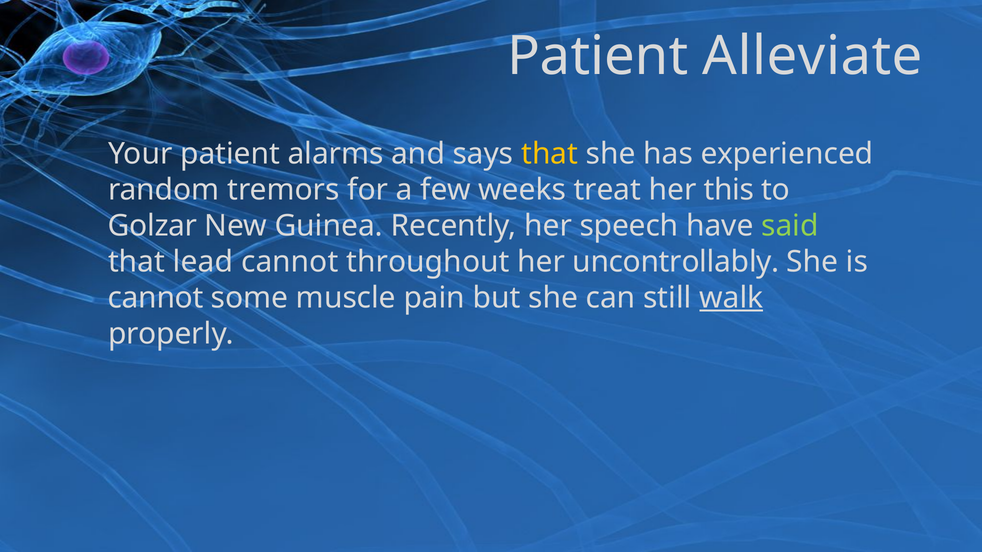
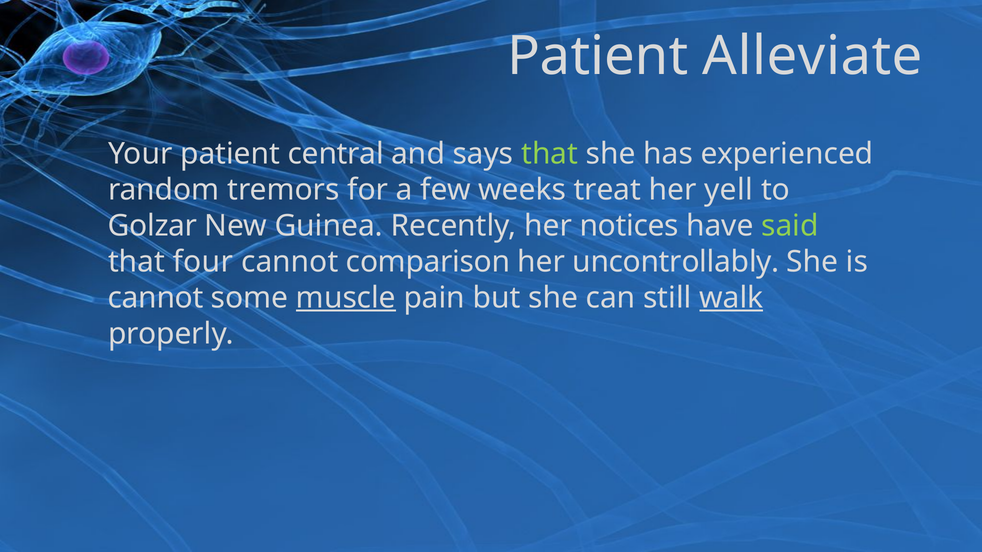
alarms: alarms -> central (336, 154)
that colour: yellow -> light green (550, 154)
this: this -> yell (729, 190)
speech: speech -> notices (629, 226)
lead: lead -> four (203, 262)
throughout: throughout -> comparison (428, 262)
muscle underline: none -> present (346, 298)
